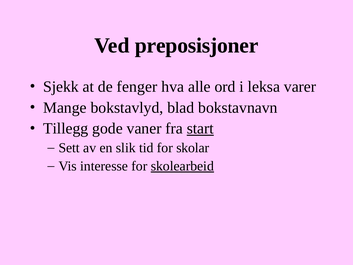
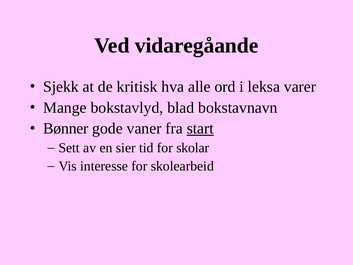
preposisjoner: preposisjoner -> vidaregåande (197, 45)
fenger: fenger -> kritisk (137, 87)
Tillegg: Tillegg -> Bønner (66, 128)
slik: slik -> sier (126, 148)
skolearbeid underline: present -> none (182, 166)
